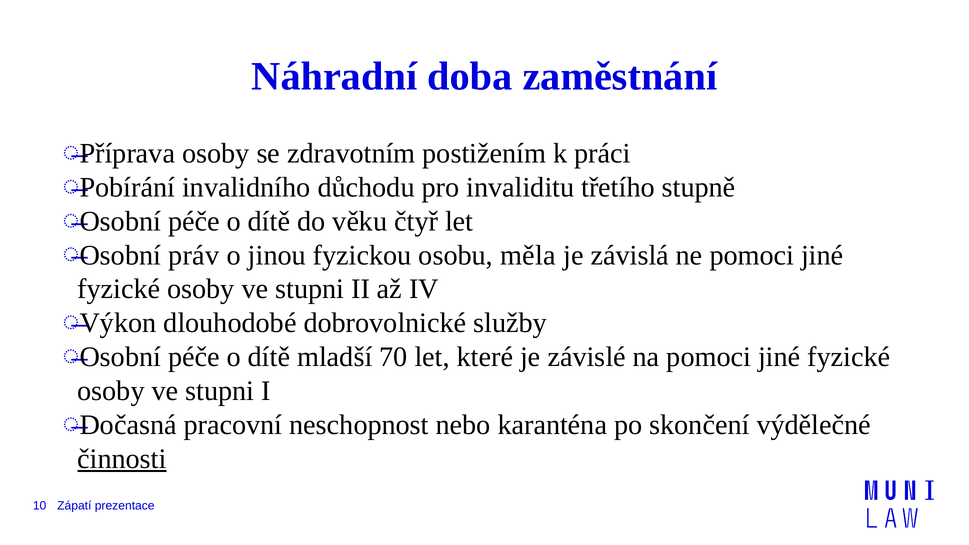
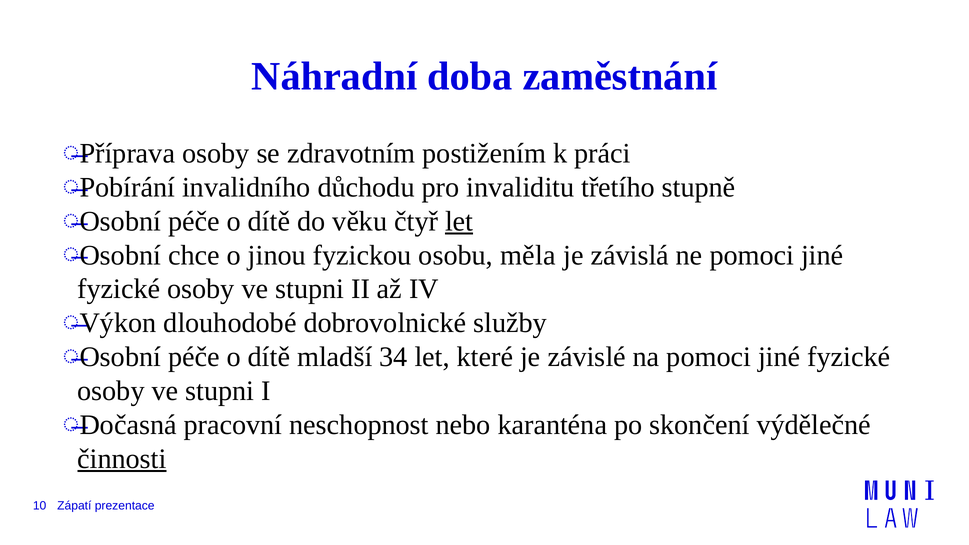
let underline: none -> present (459, 221)
práv: práv -> chce (194, 255)
70: 70 -> 34 (393, 357)
